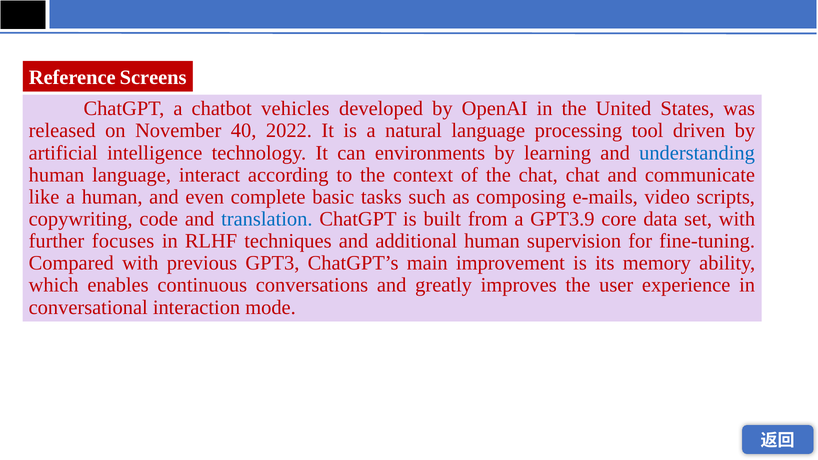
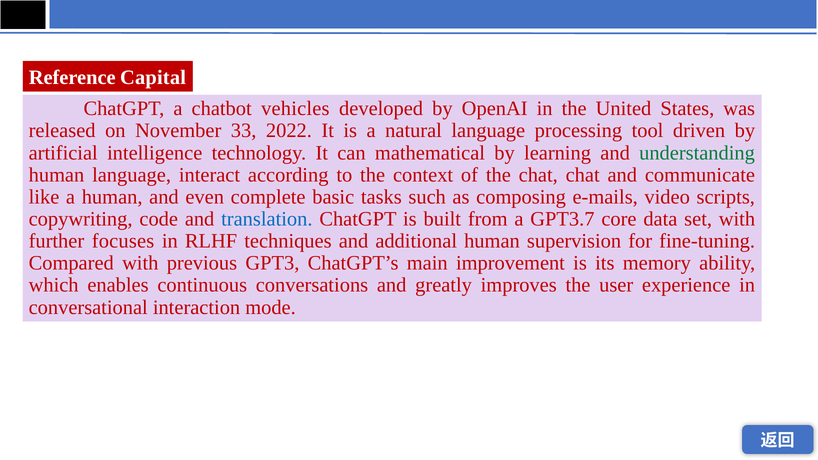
Screens: Screens -> Capital (153, 78)
40: 40 -> 33 (244, 131)
environments: environments -> mathematical (430, 153)
understanding colour: blue -> green (697, 153)
GPT3.9: GPT3.9 -> GPT3.7 (562, 219)
